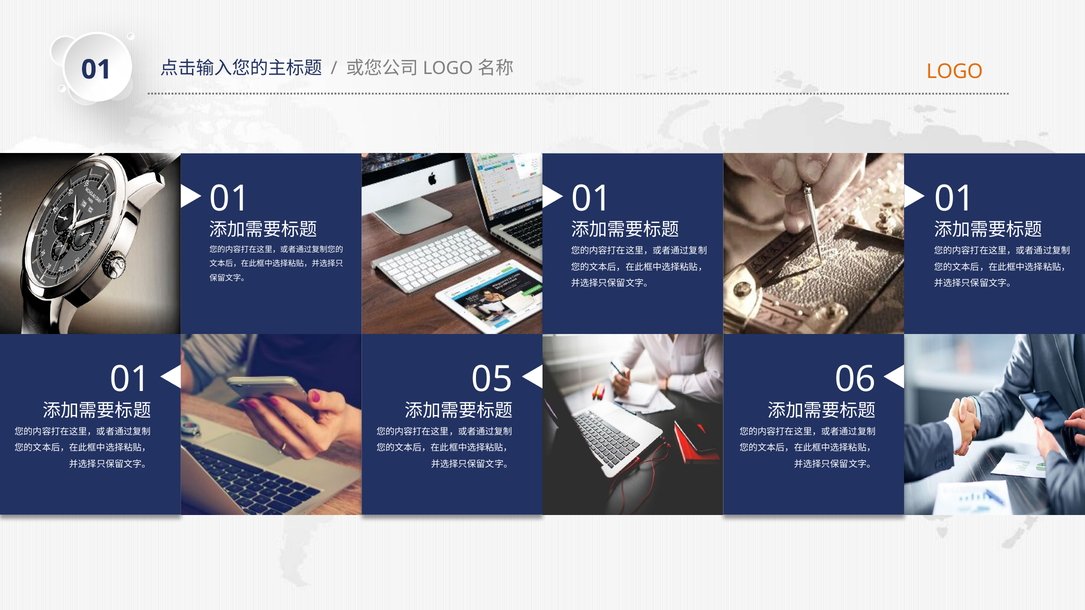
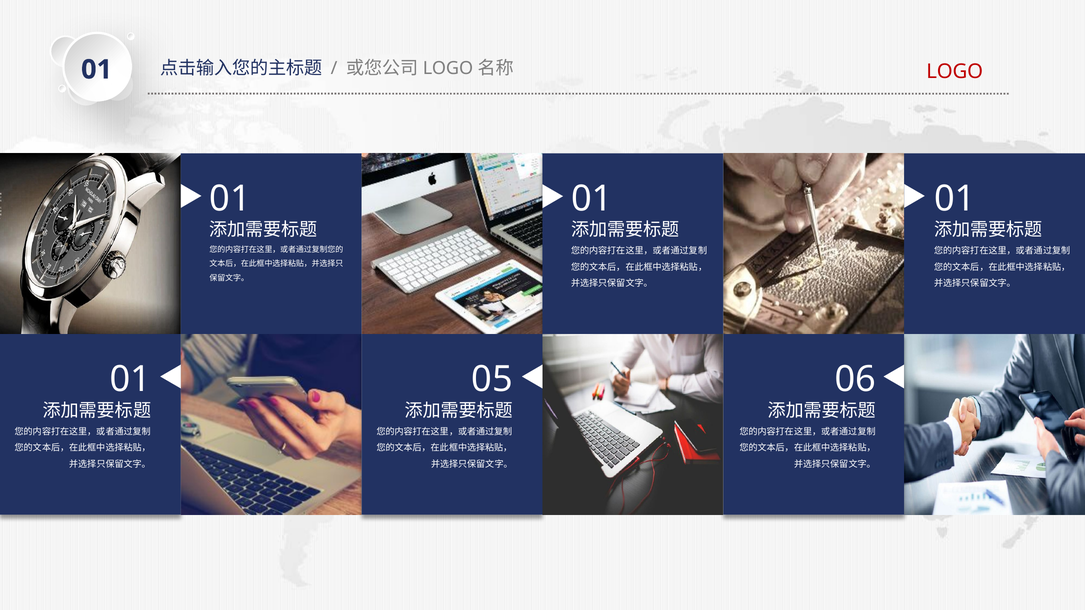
LOGO colour: orange -> red (955, 71)
